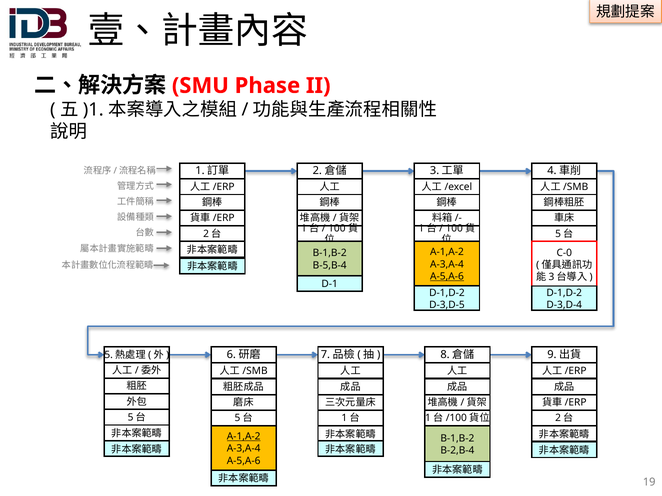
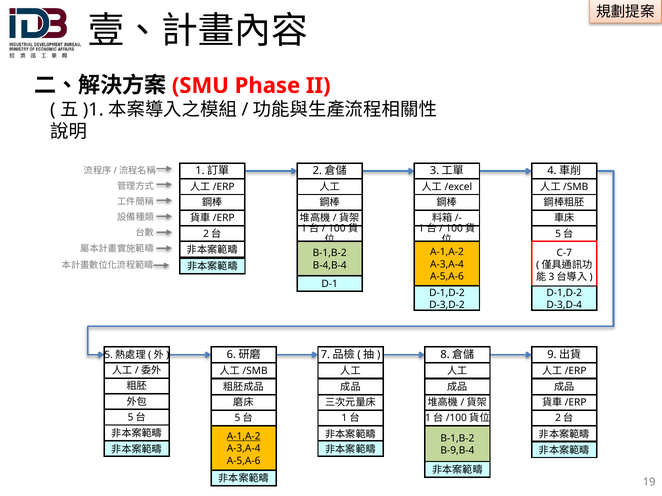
C-0: C-0 -> C-7 (564, 253)
B-5,B-4: B-5,B-4 -> B-4,B-4 (330, 265)
A-5,A-6 underline: present -> none (447, 277)
D-3,D-5: D-3,D-5 -> D-3,D-2 (447, 305)
B-2,B-4: B-2,B-4 -> B-9,B-4 (457, 451)
